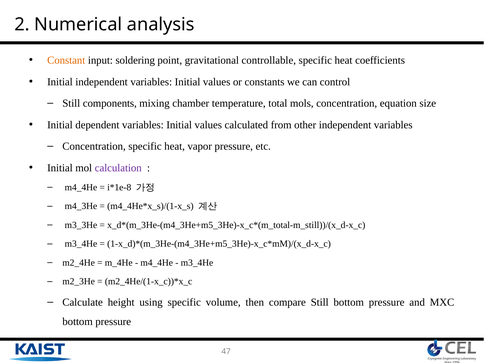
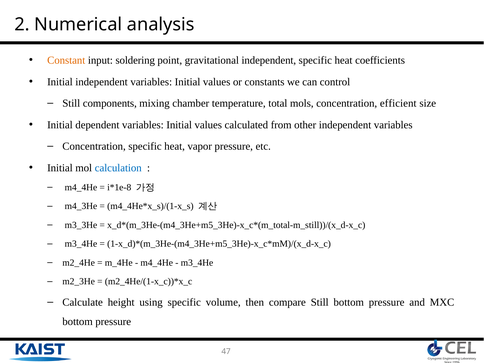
gravitational controllable: controllable -> independent (269, 60)
equation: equation -> efficient (398, 103)
calculation colour: purple -> blue (118, 168)
